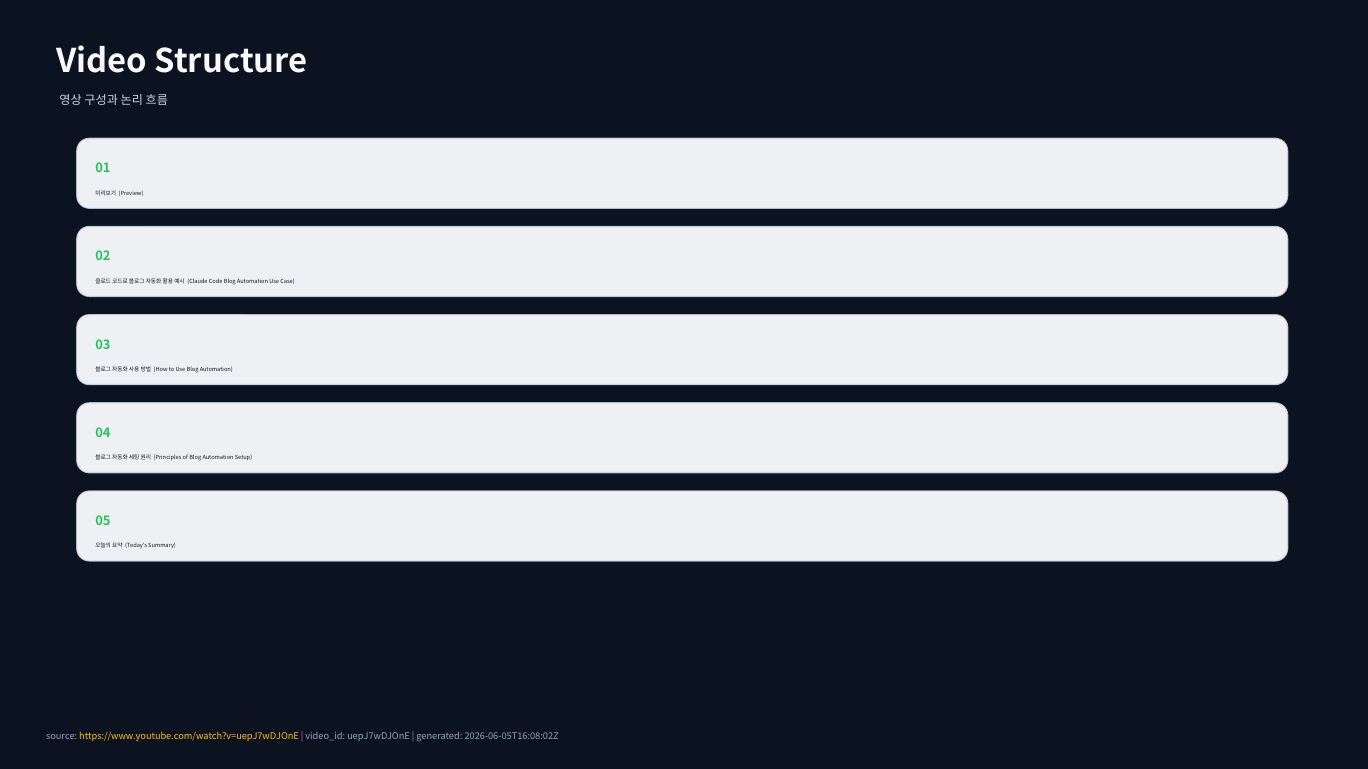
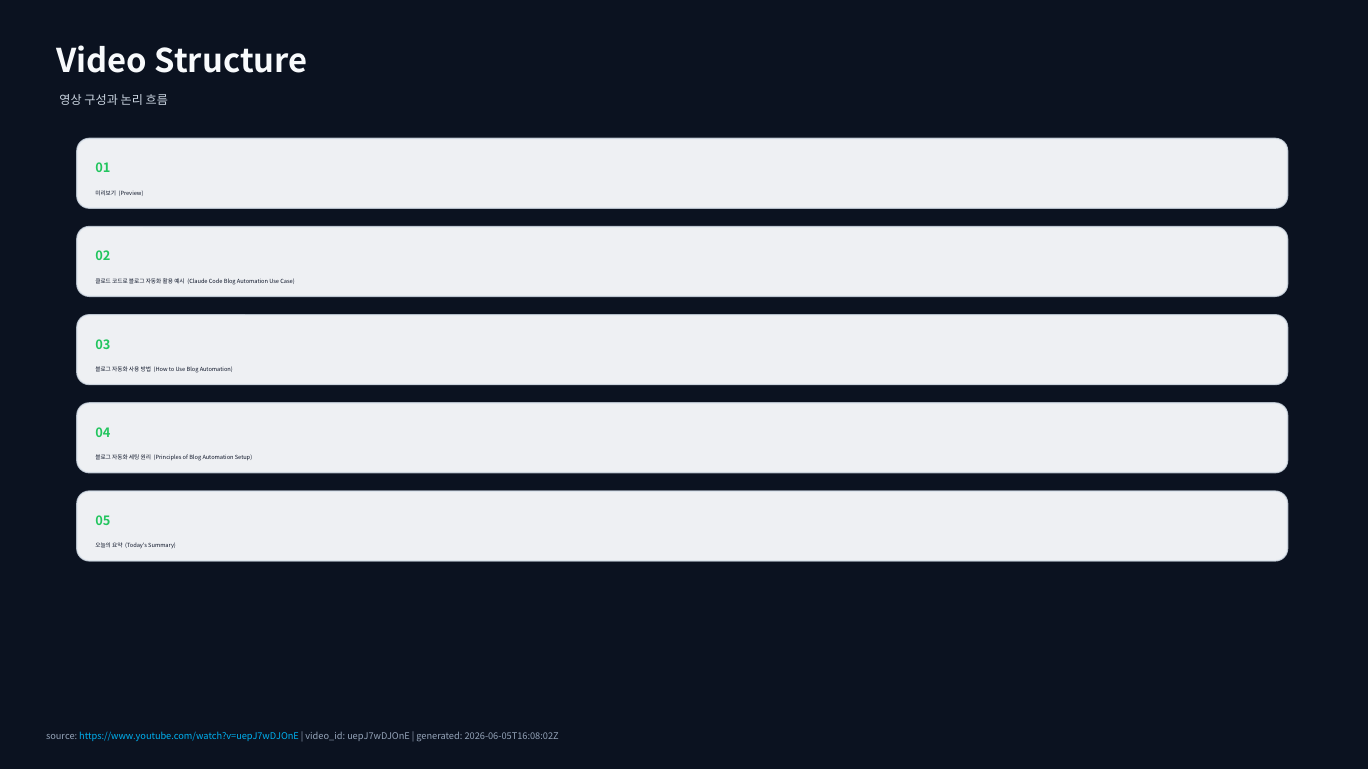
https://www.youtube.com/watch?v=uepJ7wDJOnE colour: yellow -> light blue (189, 737)
